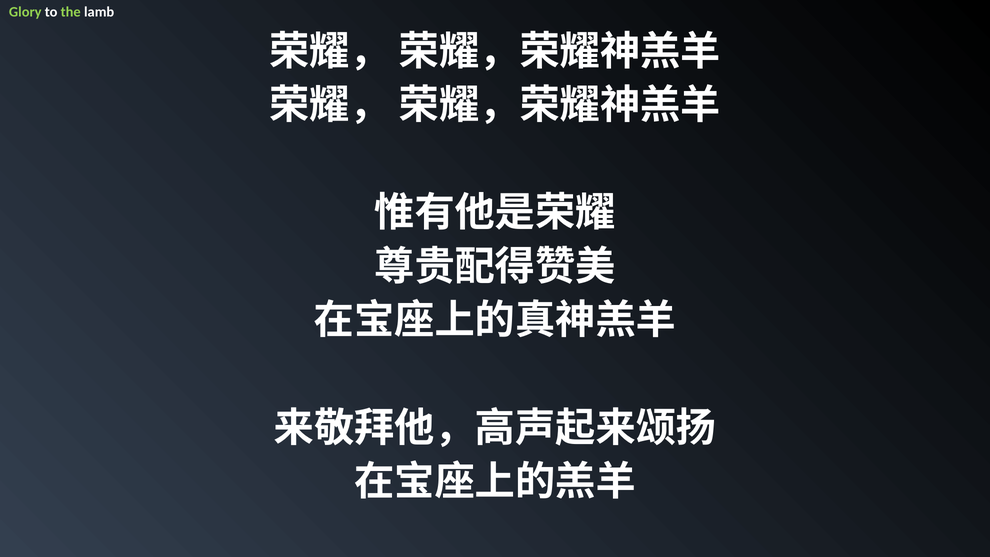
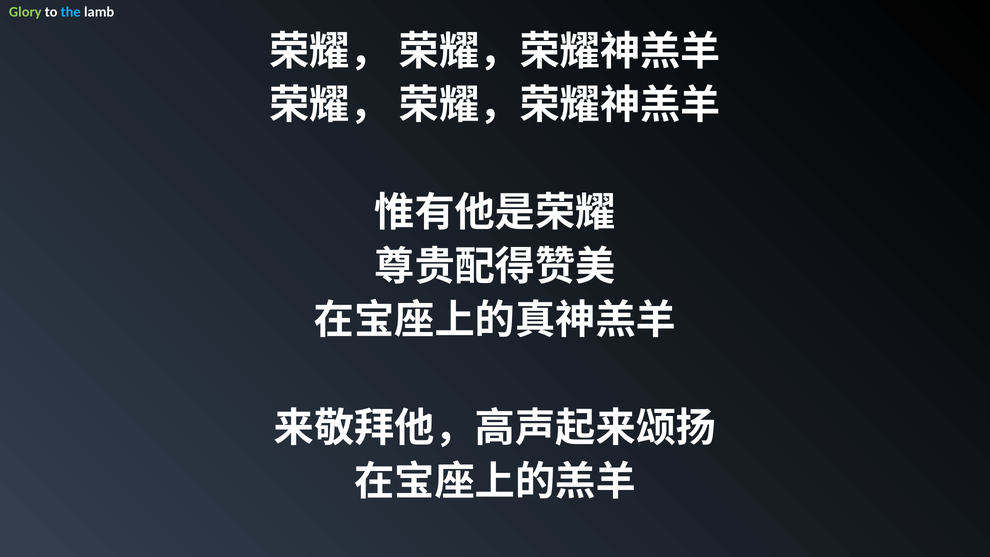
the colour: light green -> light blue (71, 12)
